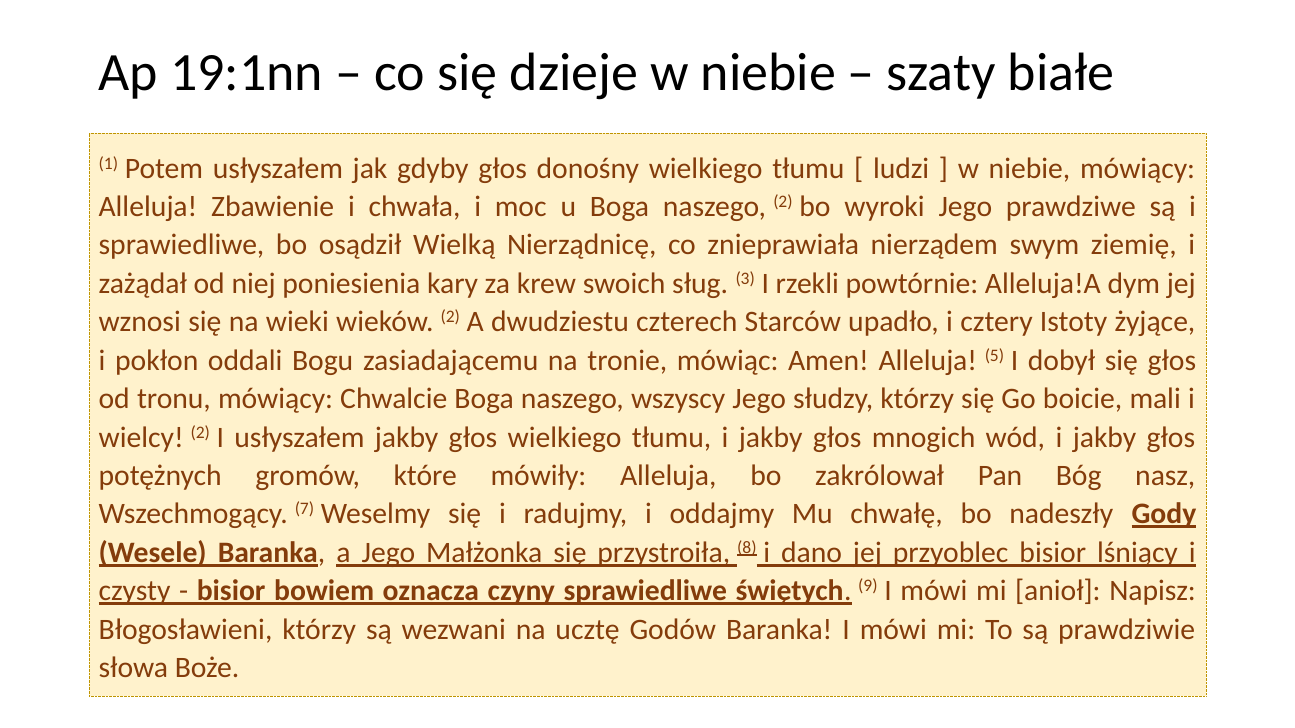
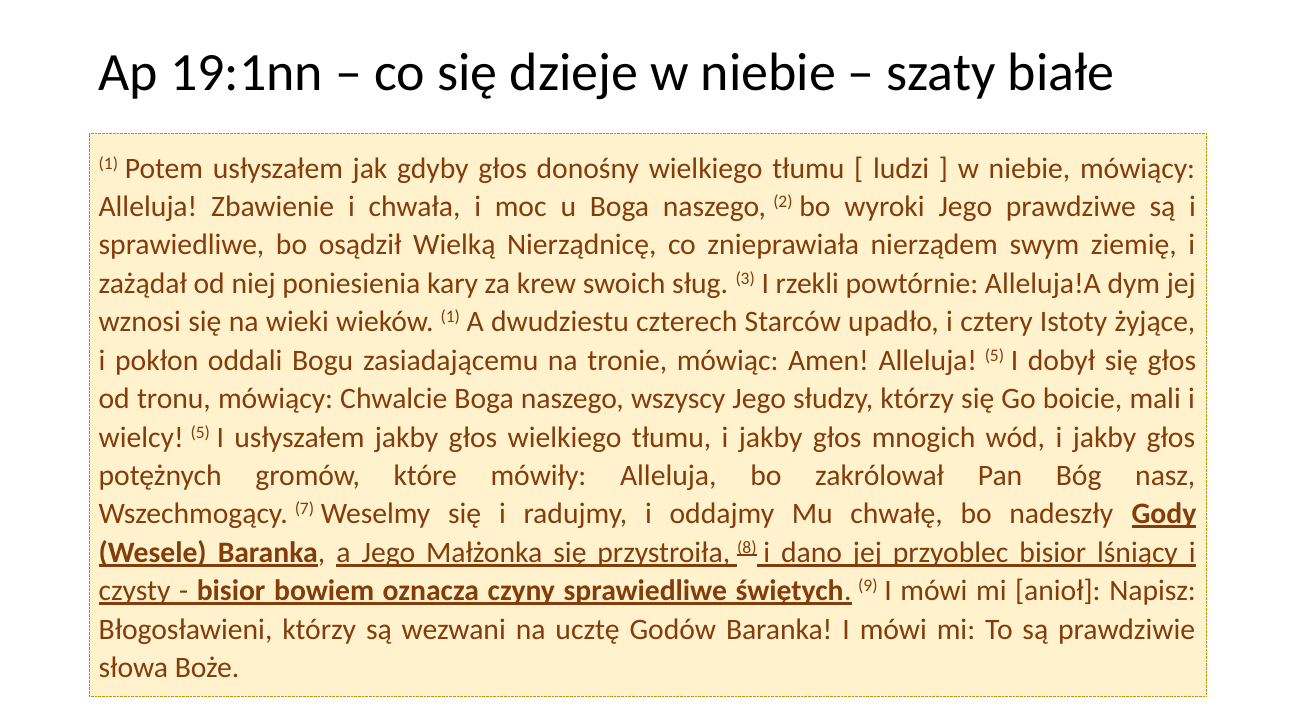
wieków 2: 2 -> 1 (450, 317)
wielcy 2: 2 -> 5 (200, 432)
